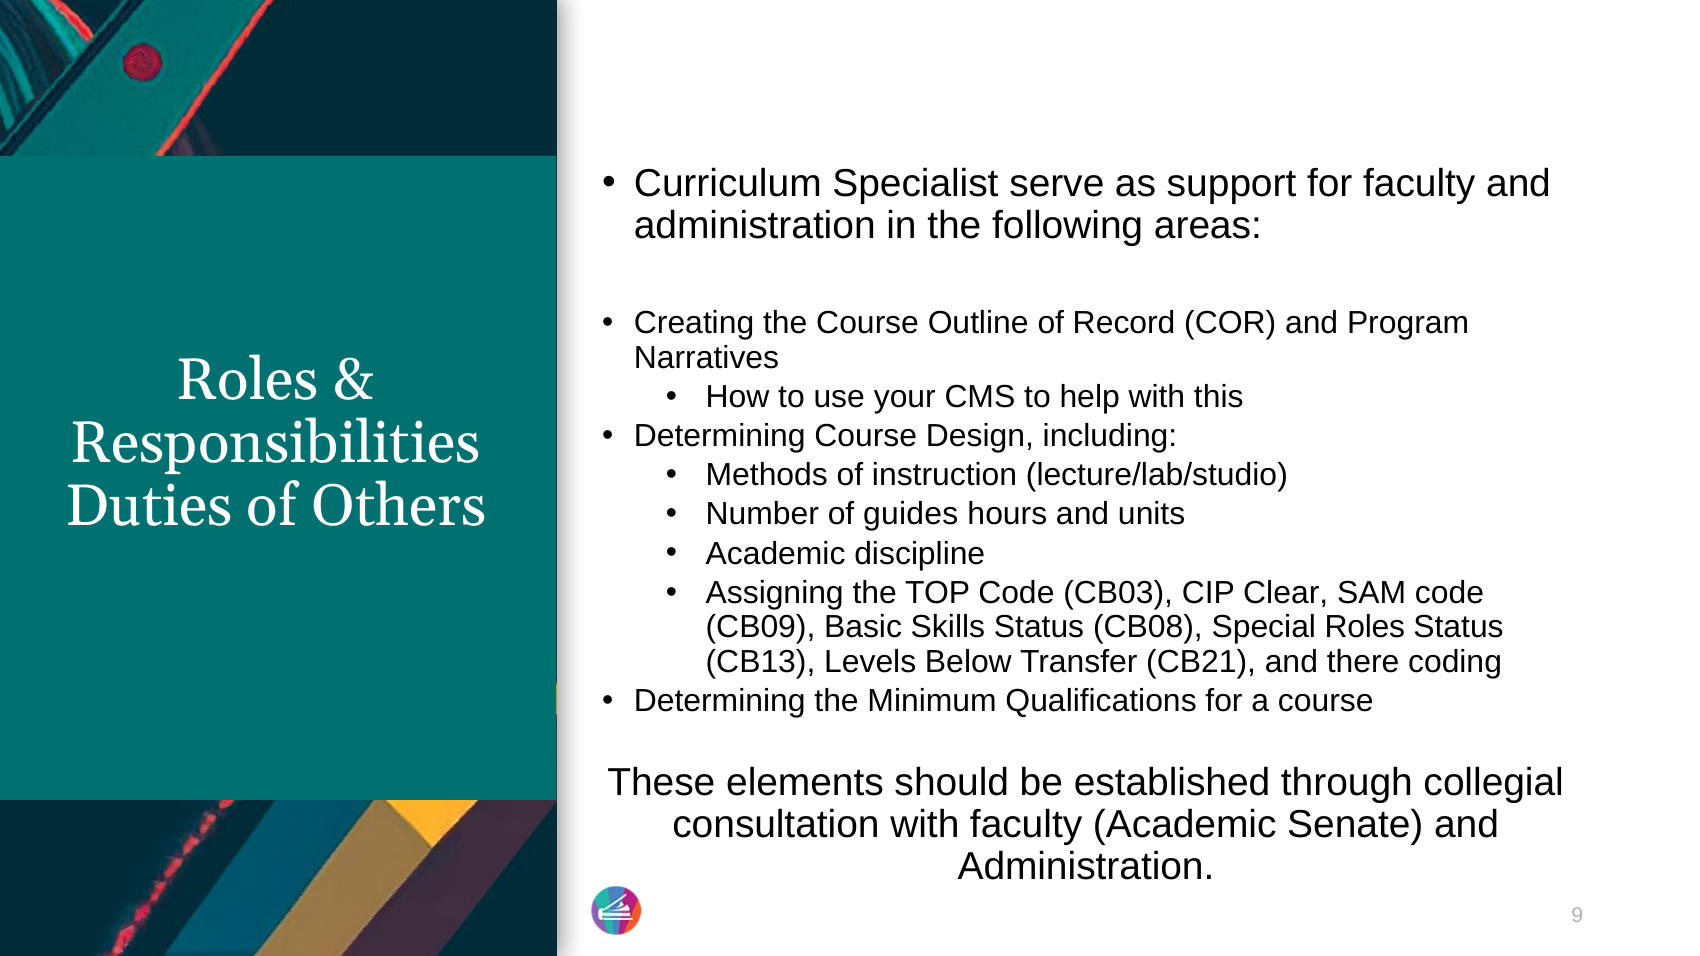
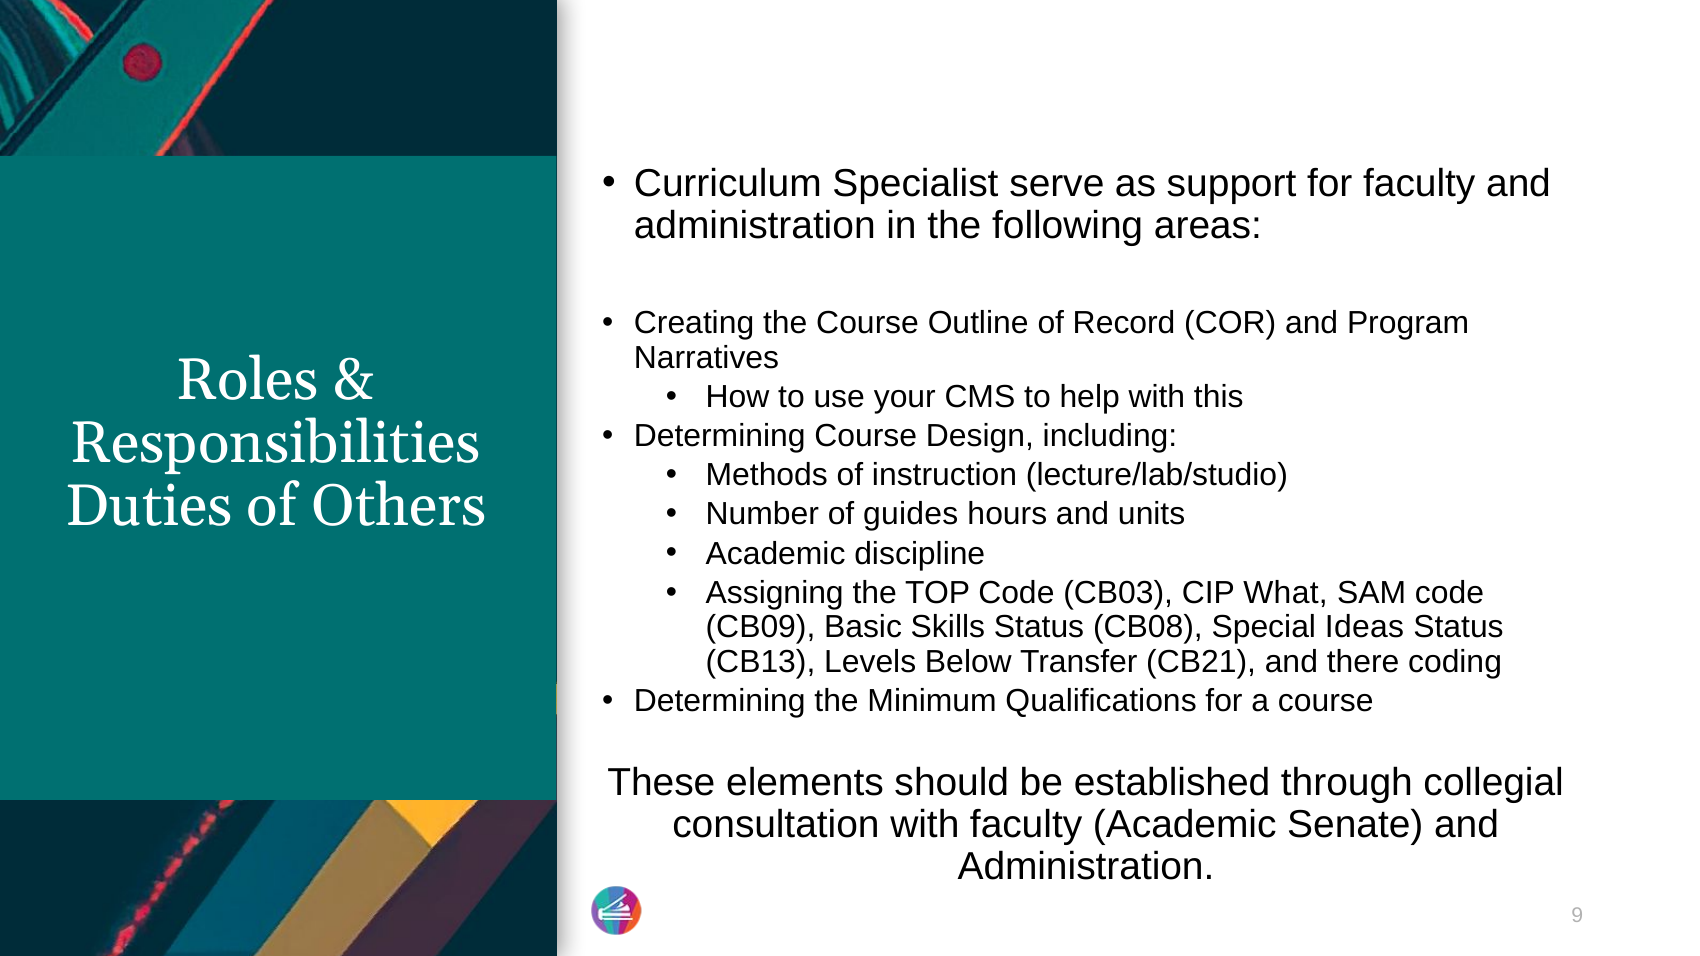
Clear: Clear -> What (1286, 593)
Special Roles: Roles -> Ideas (1365, 627)
